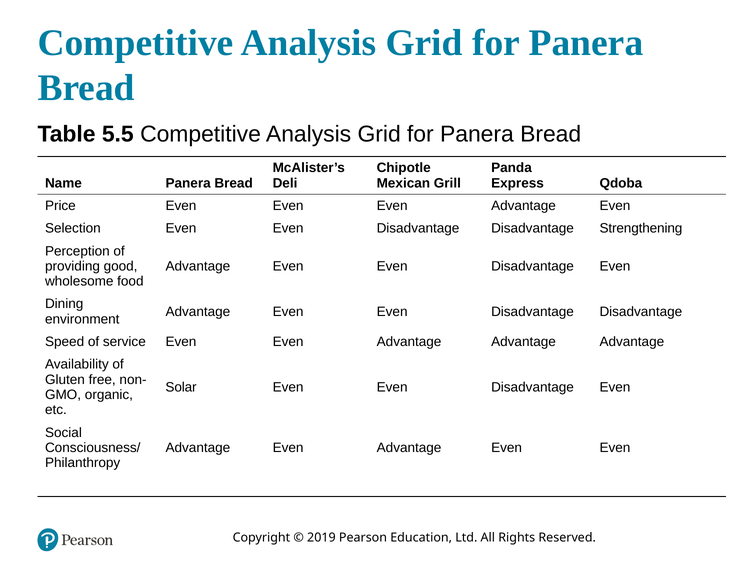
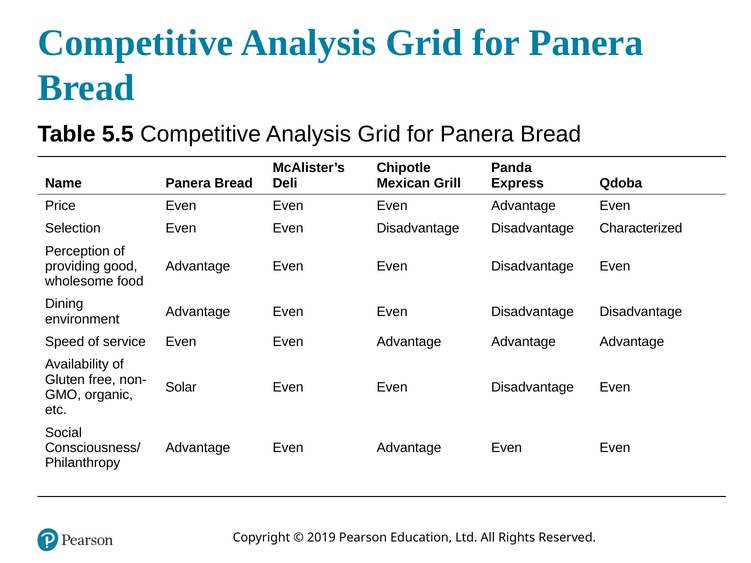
Strengthening: Strengthening -> Characterized (641, 229)
